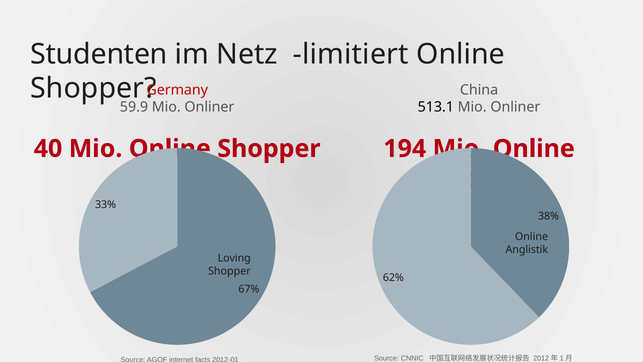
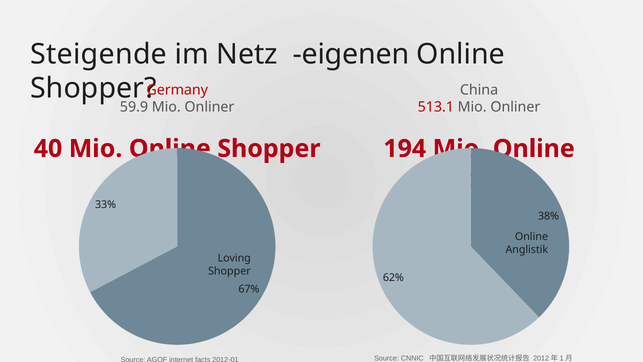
Studenten: Studenten -> Steigende (99, 54)
limitiert: limitiert -> eigenen (351, 54)
513.1 colour: black -> red (436, 107)
